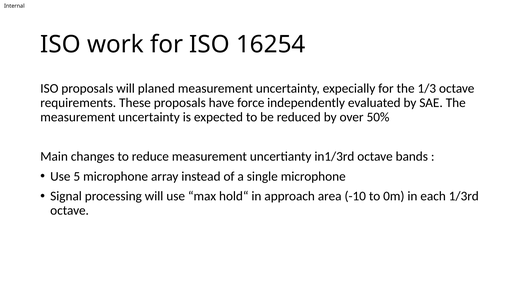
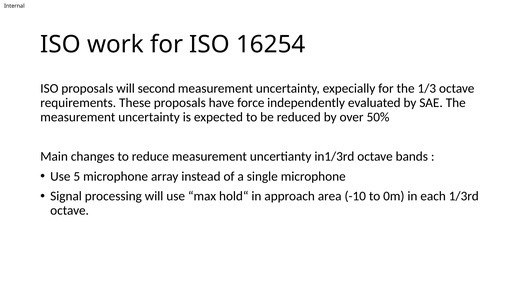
planed: planed -> second (156, 88)
